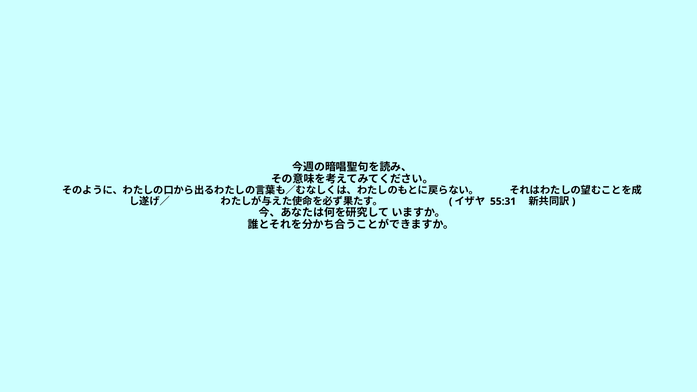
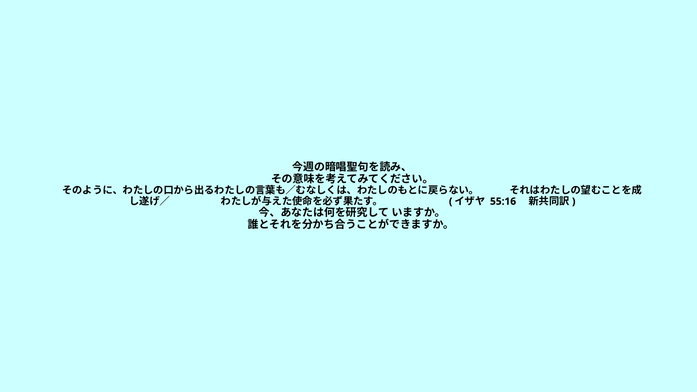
55:31: 55:31 -> 55:16 (503, 201)
